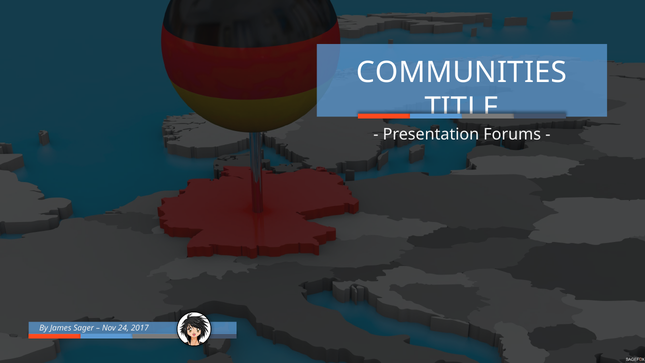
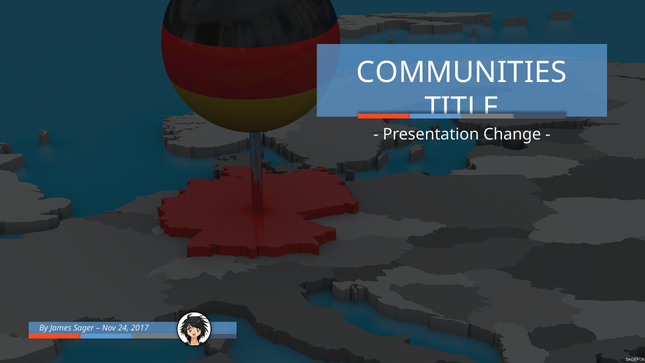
Forums: Forums -> Change (512, 135)
